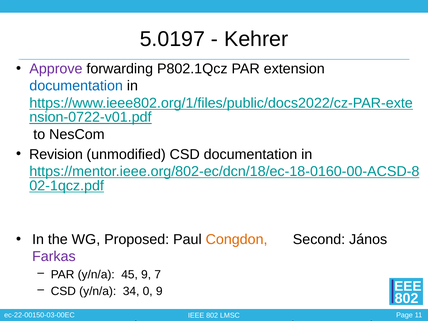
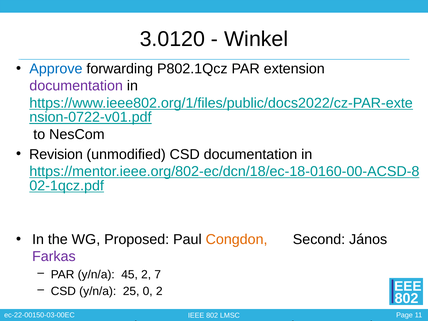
5.0197: 5.0197 -> 3.0120 (172, 39)
Kehrer: Kehrer -> Winkel (256, 39)
Approve colour: purple -> blue (56, 69)
documentation colour: blue -> purple (76, 86)
45 9: 9 -> 2 (146, 275)
34: 34 -> 25 (131, 291)
0 9: 9 -> 2 (159, 291)
